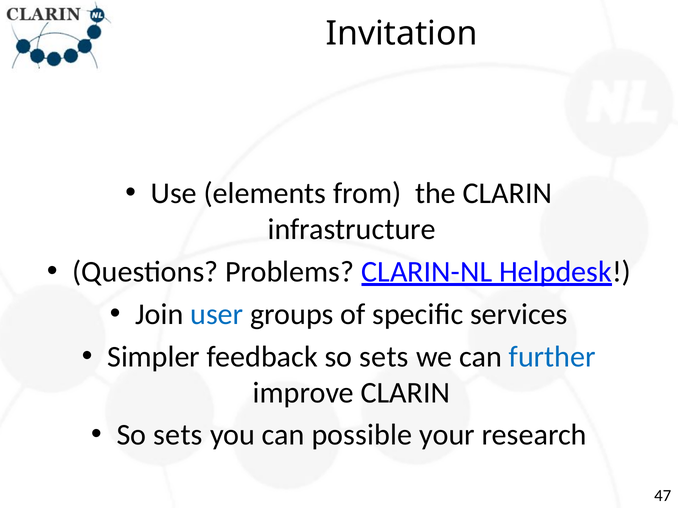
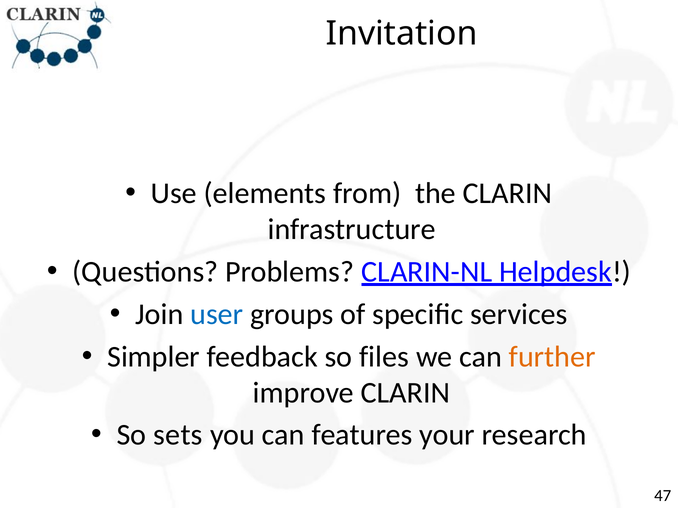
feedback so sets: sets -> files (384, 357)
further colour: blue -> orange (552, 357)
possible: possible -> features (362, 435)
